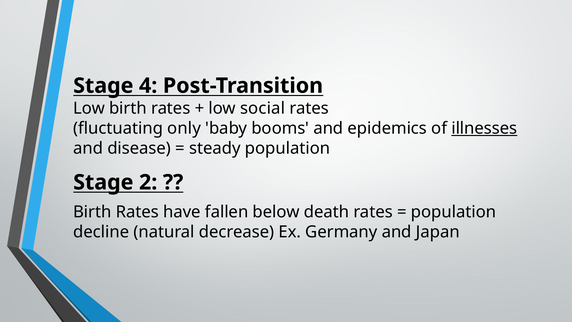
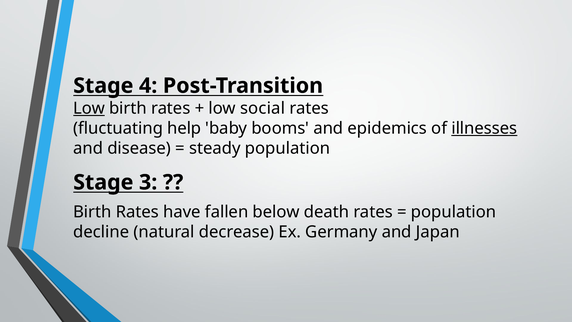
Low underline: none -> present (89, 108)
only: only -> help (184, 128)
2: 2 -> 3 (148, 182)
